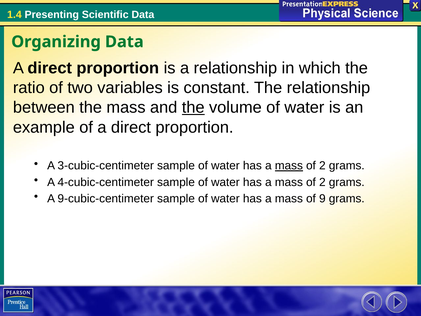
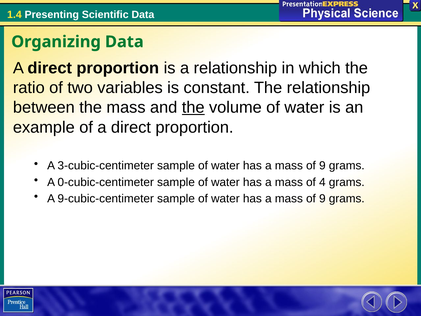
mass underline: present -> none (289, 166)
2: 2 -> 9 (322, 166)
4-cubic-centimeter: 4-cubic-centimeter -> 0-cubic-centimeter (106, 182)
2: 2 -> 4 (322, 182)
